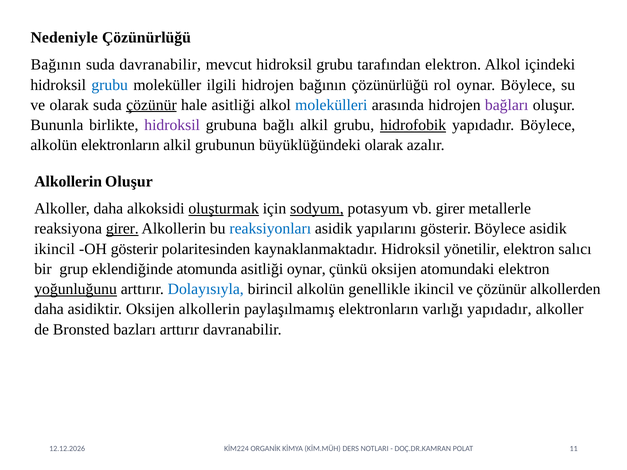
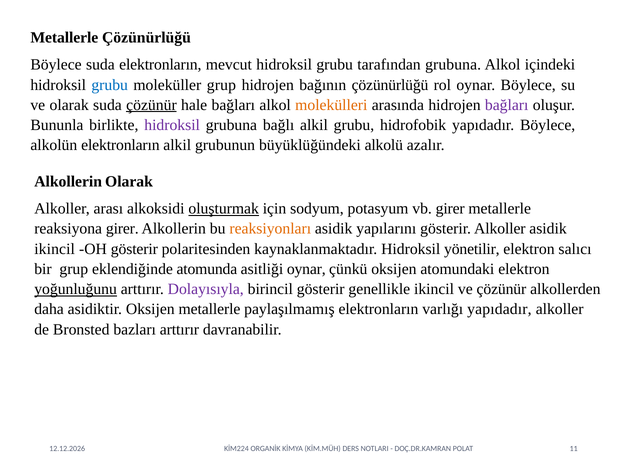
Nedeniyle: Nedeniyle -> Metallerle (64, 38)
Bağının: Bağının -> Böylece (56, 65)
suda davranabilir: davranabilir -> elektronların (160, 65)
tarafından elektron: elektron -> grubuna (453, 65)
moleküller ilgili: ilgili -> grup (221, 85)
hale asitliği: asitliği -> bağları (233, 105)
molekülleri colour: blue -> orange (331, 105)
hidrofobik underline: present -> none (413, 125)
büyüklüğündeki olarak: olarak -> alkolü (384, 145)
Alkollerin Oluşur: Oluşur -> Olarak (129, 182)
Alkoller daha: daha -> arası (108, 209)
sodyum underline: present -> none (317, 209)
girer underline: present -> none (122, 229)
reaksiyonları colour: blue -> orange (270, 229)
gösterir Böylece: Böylece -> Alkoller (500, 229)
Dolayısıyla colour: blue -> purple (206, 289)
birincil alkolün: alkolün -> gösterir (321, 289)
Oksijen alkollerin: alkollerin -> metallerle (209, 309)
